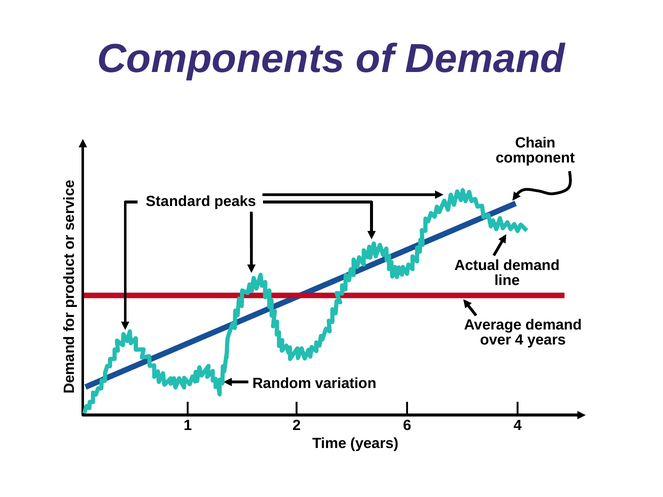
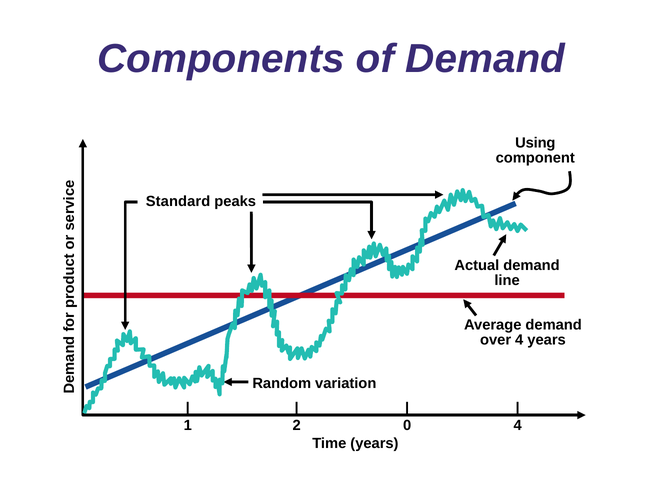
Chain: Chain -> Using (535, 143)
6: 6 -> 0 (407, 426)
